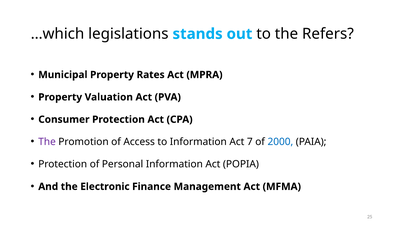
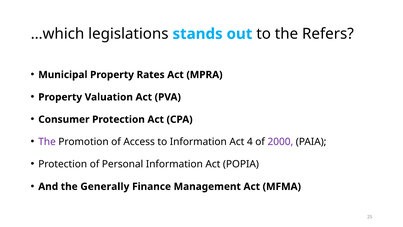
7: 7 -> 4 (250, 142)
2000 colour: blue -> purple (280, 142)
Electronic: Electronic -> Generally (105, 186)
